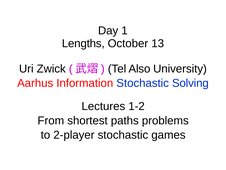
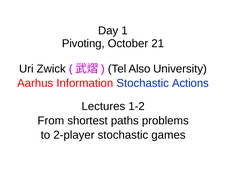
Lengths: Lengths -> Pivoting (83, 43)
13: 13 -> 21 (158, 43)
Solving: Solving -> Actions (190, 83)
